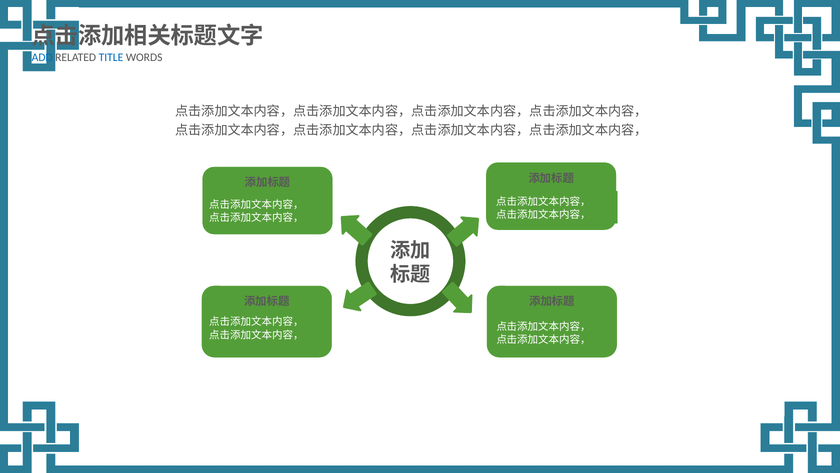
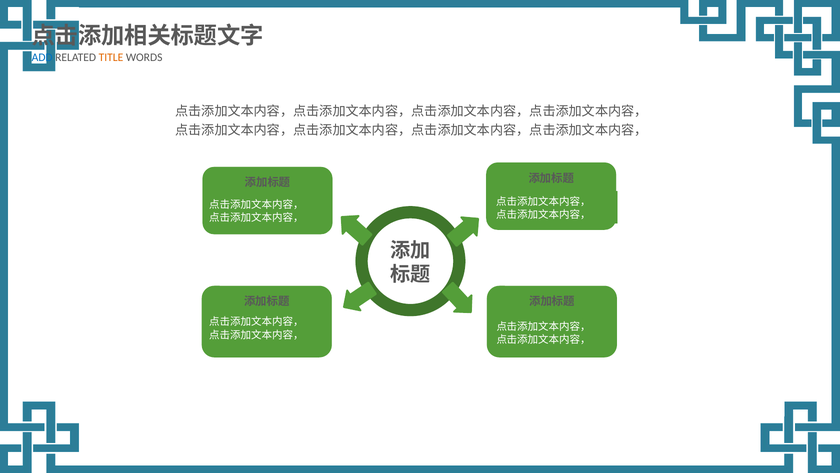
TITLE colour: blue -> orange (111, 57)
